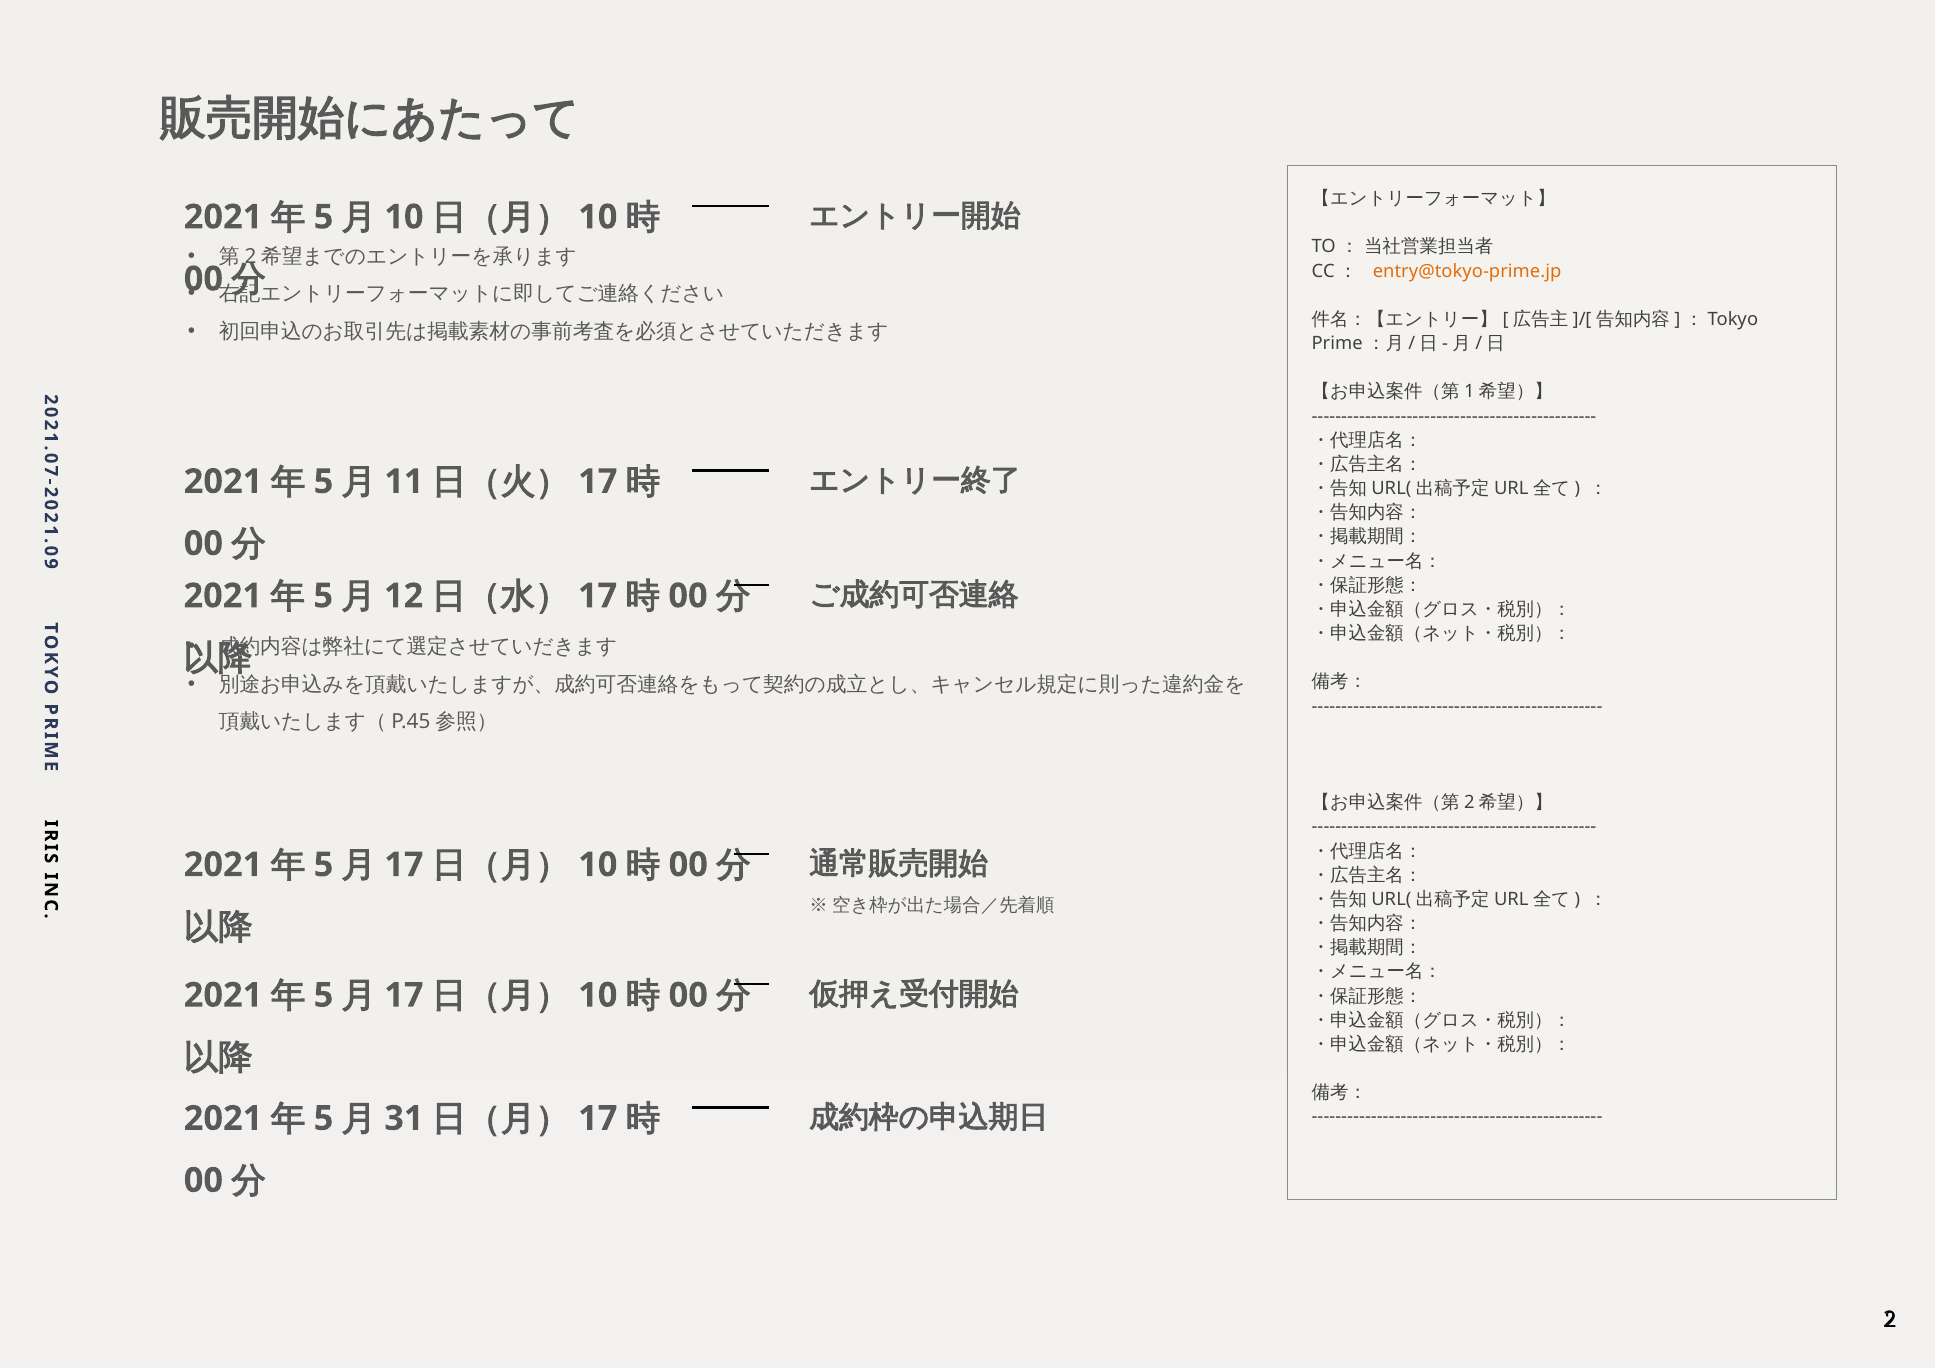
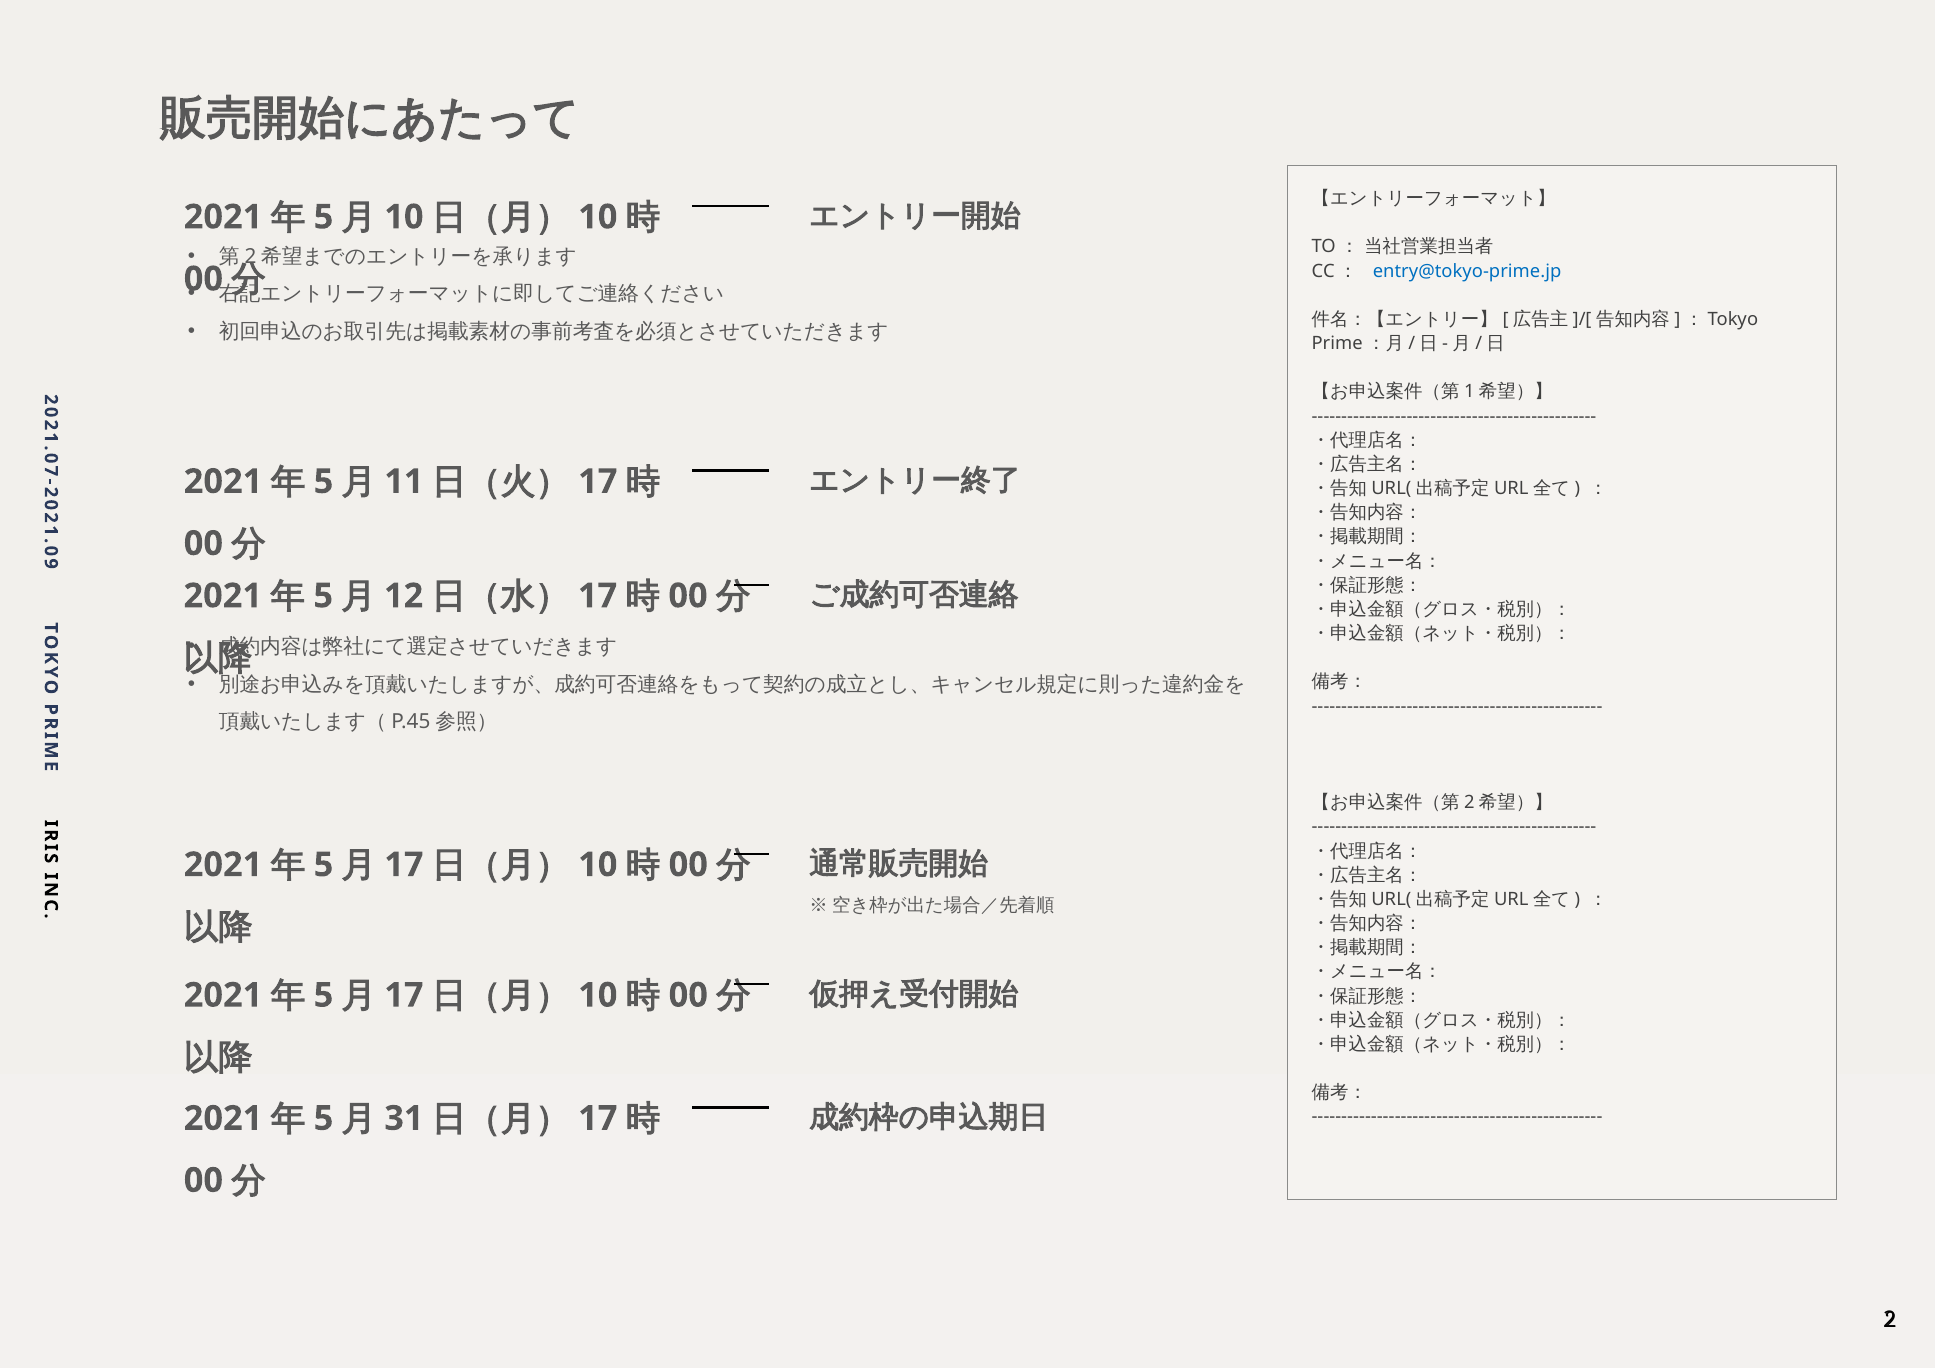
entry@tokyo-prime.jp colour: orange -> blue (1467, 271)
